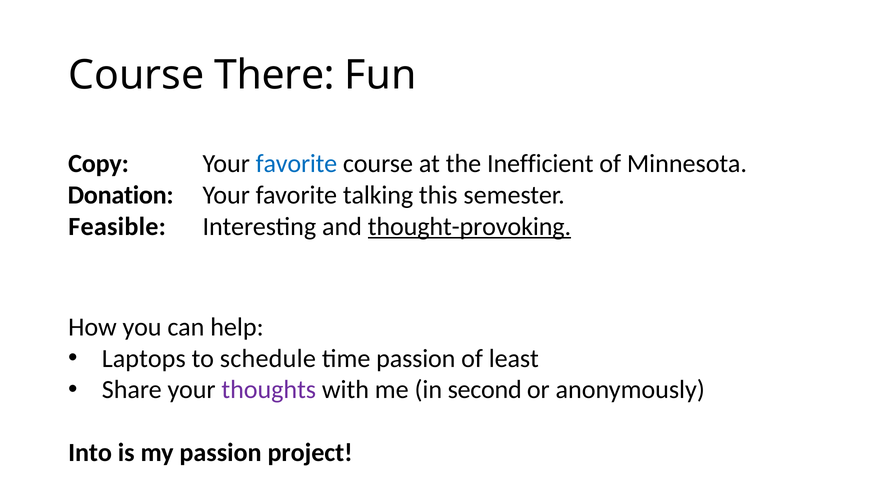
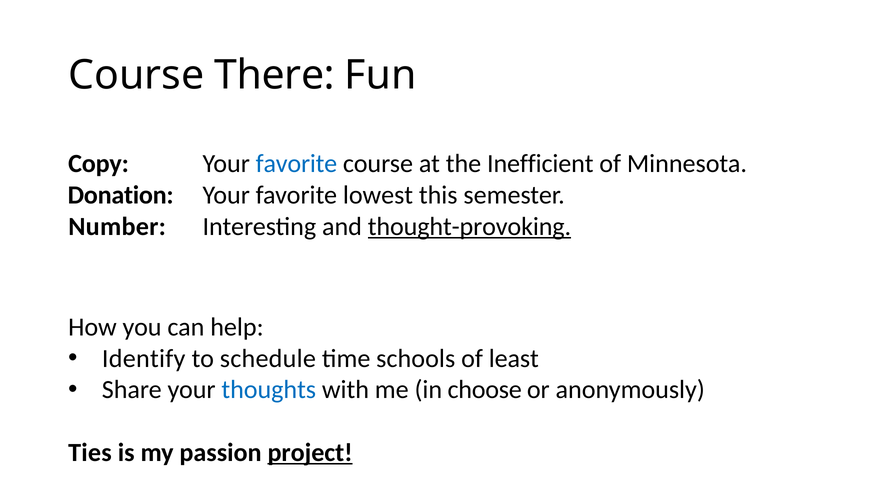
talking: talking -> lowest (378, 195)
Feasible: Feasible -> Number (117, 226)
Laptops: Laptops -> Identify (144, 358)
time passion: passion -> schools (416, 358)
thoughts colour: purple -> blue (269, 390)
second: second -> choose (485, 390)
Into: Into -> Ties (90, 453)
project underline: none -> present (310, 453)
